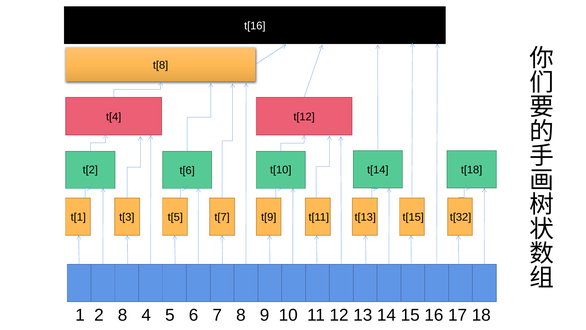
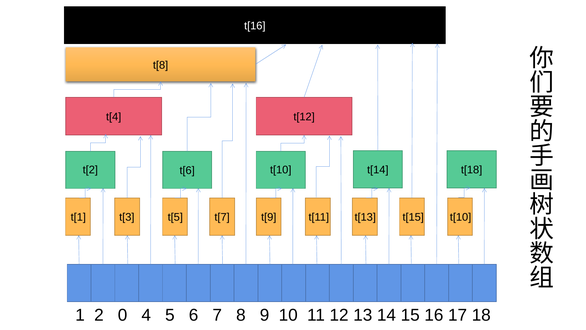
t[15 t[32: t[32 -> t[10 (461, 217)
2 8: 8 -> 0 (123, 315)
